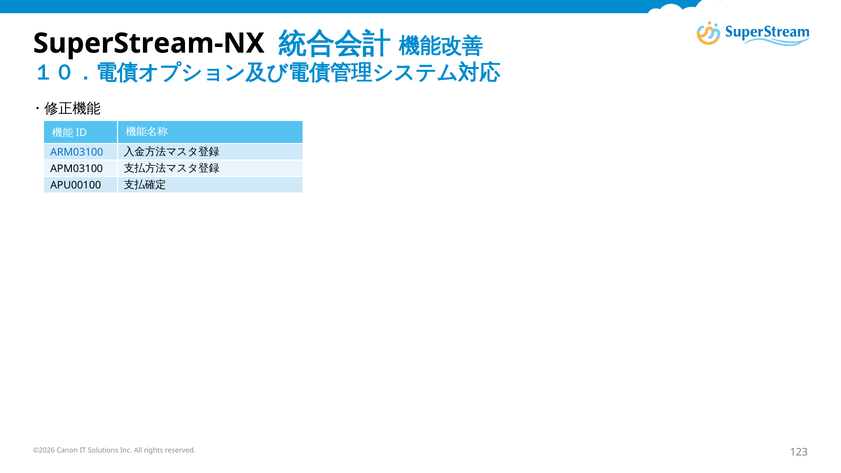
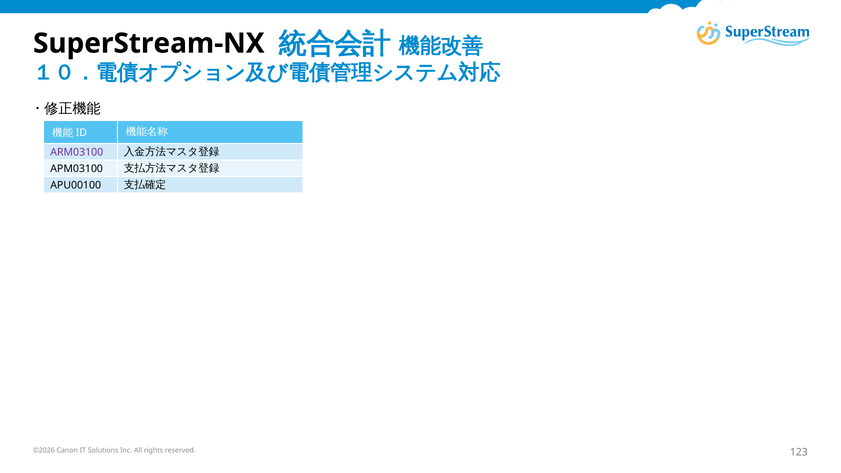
ARM03100 colour: blue -> purple (77, 152)
